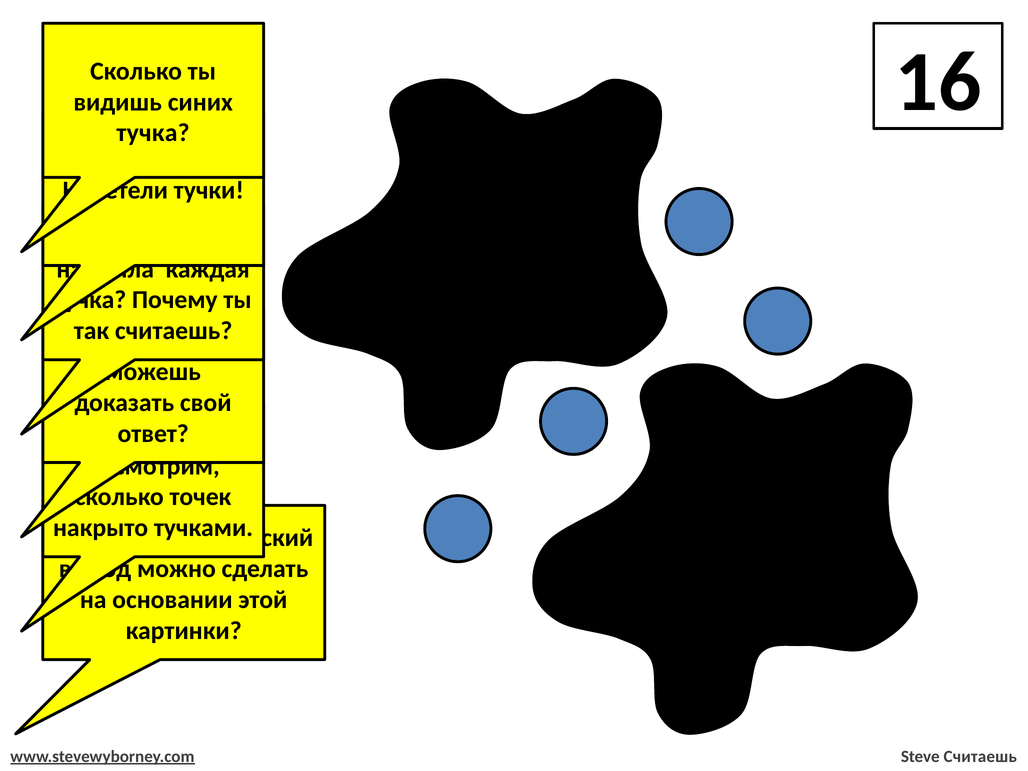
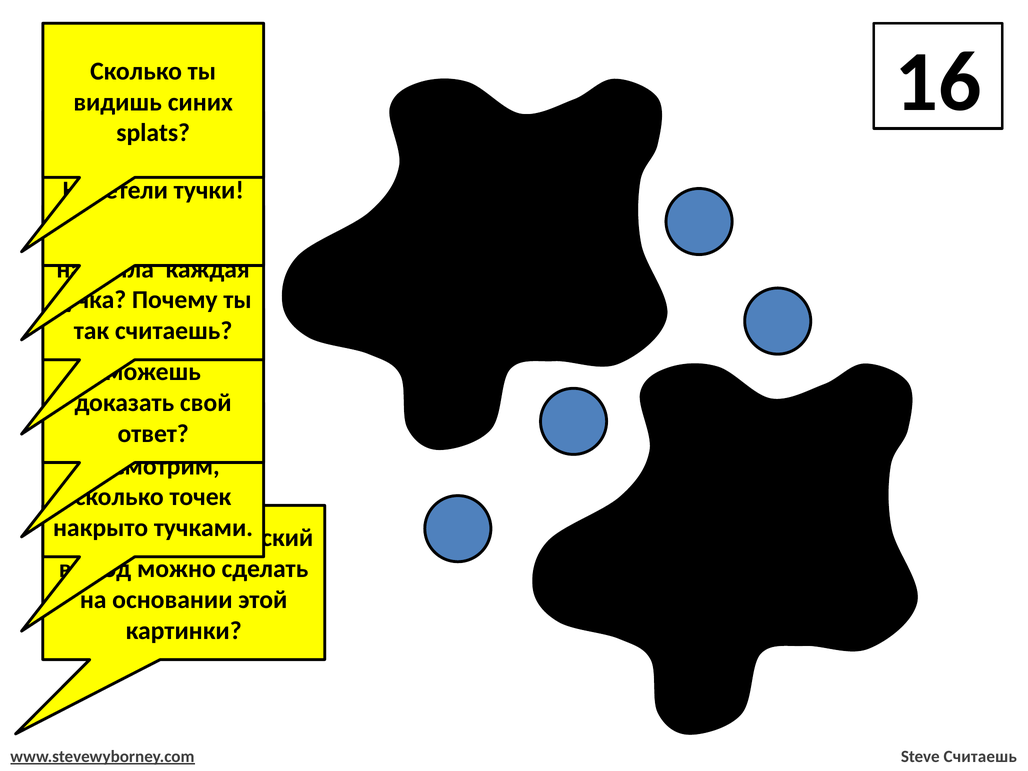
тучка: тучка -> splats (153, 133)
